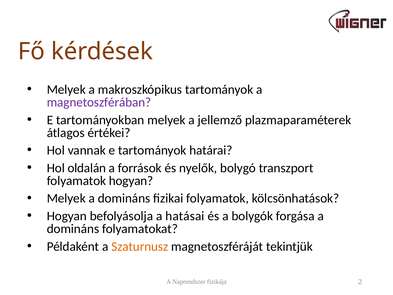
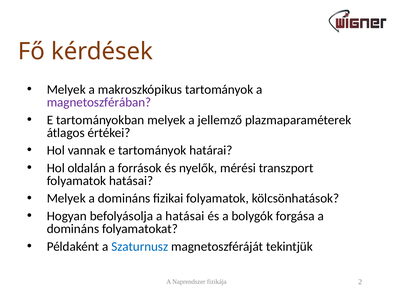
bolygó: bolygó -> mérési (238, 168)
folyamatok hogyan: hogyan -> hatásai (131, 181)
Szaturnusz colour: orange -> blue (140, 246)
